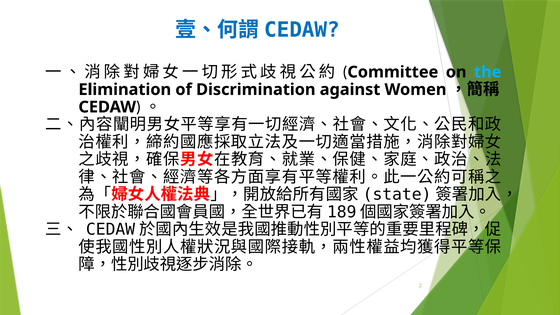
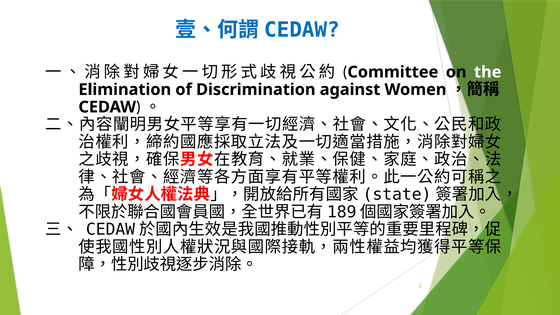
the colour: light blue -> white (488, 72)
